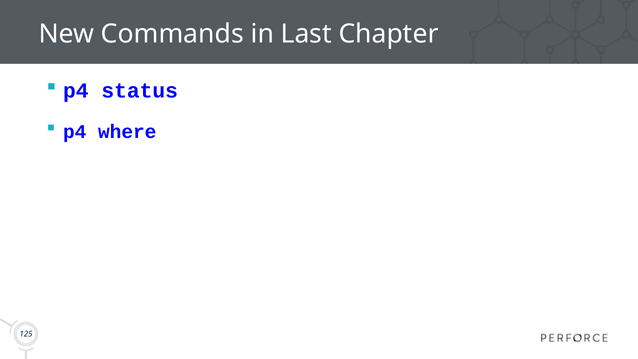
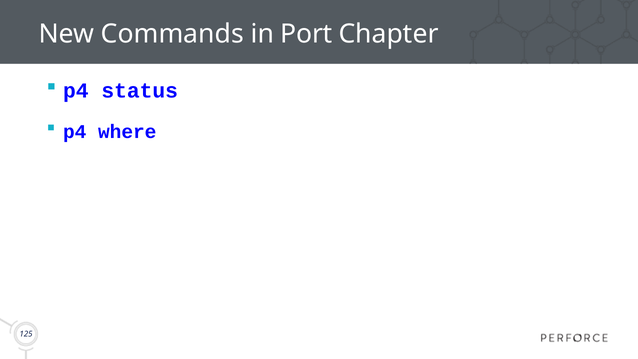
Last: Last -> Port (306, 34)
